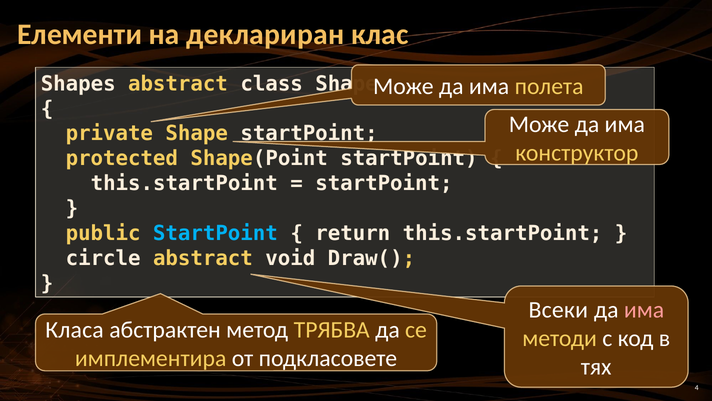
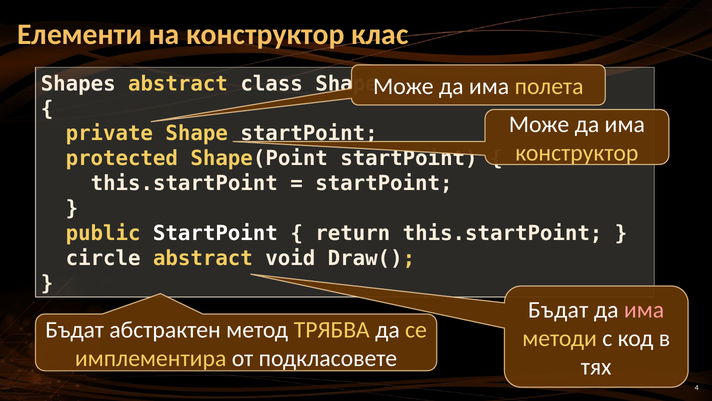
на деклариран: деклариран -> конструктор (265, 35)
StartPoint colour: light blue -> white (215, 233)
Всеки: Всеки -> Бъдат (558, 309)
Класа: Класа -> Бъдат (75, 329)
